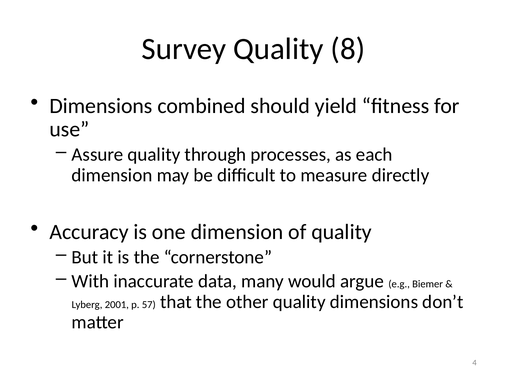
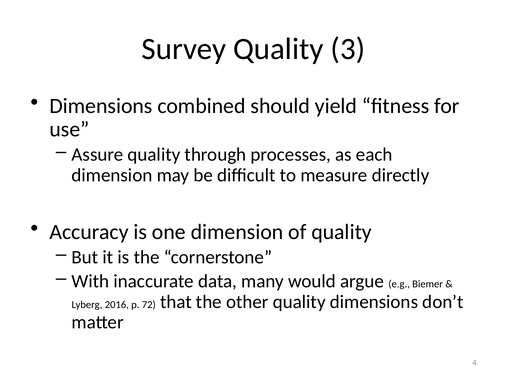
8: 8 -> 3 (348, 49)
2001: 2001 -> 2016 (117, 305)
57: 57 -> 72 (149, 305)
